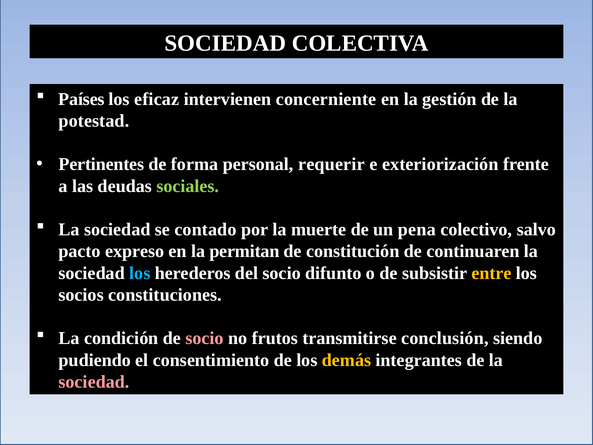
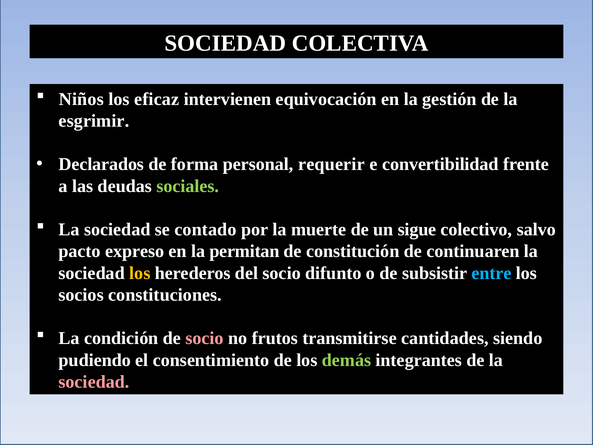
Países: Países -> Niños (81, 99)
concerniente: concerniente -> equivocación (326, 99)
potestad: potestad -> esgrimir (94, 121)
Pertinentes: Pertinentes -> Declarados (101, 164)
exteriorización: exteriorización -> convertibilidad (440, 164)
pena: pena -> sigue (417, 229)
los colour: light blue -> yellow (140, 273)
entre colour: yellow -> light blue (491, 273)
conclusión: conclusión -> cantidades (445, 338)
demás colour: yellow -> light green (347, 360)
